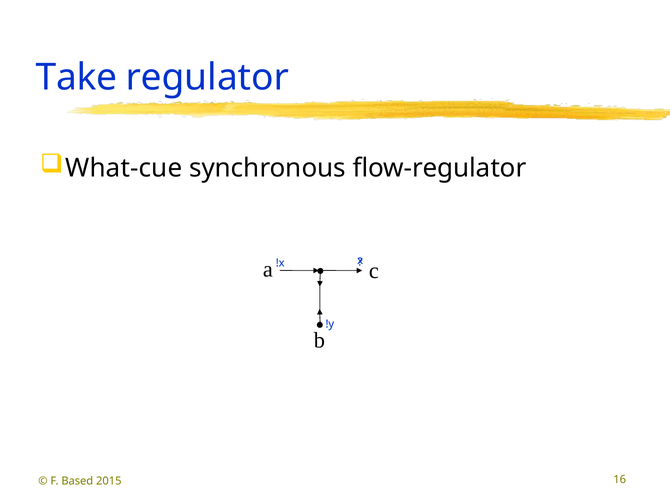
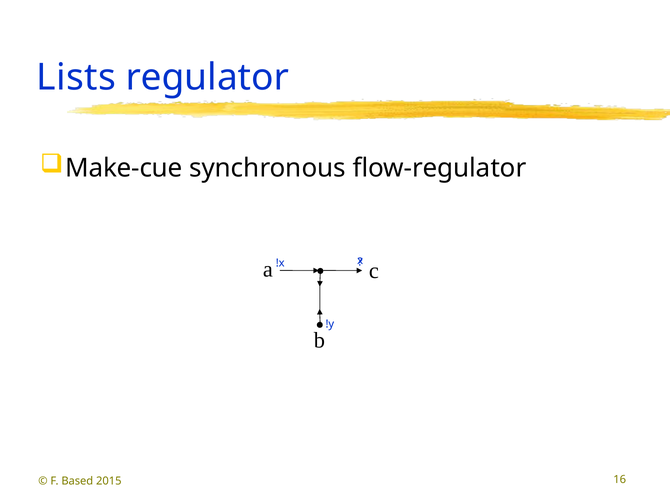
Take: Take -> Lists (76, 77)
What-cue: What-cue -> Make-cue (124, 168)
